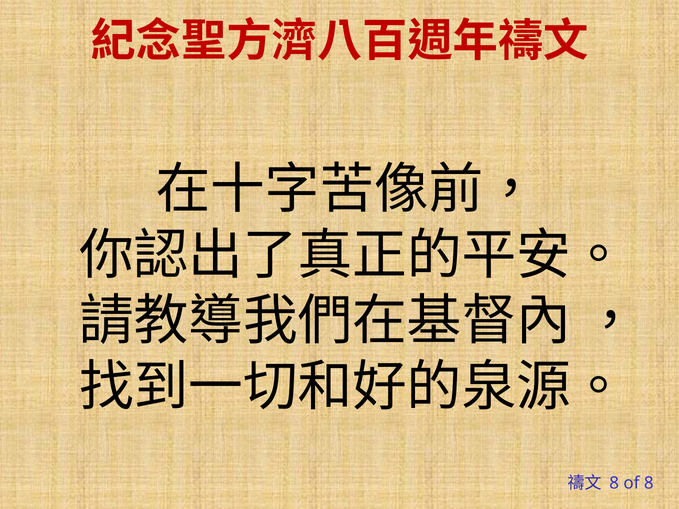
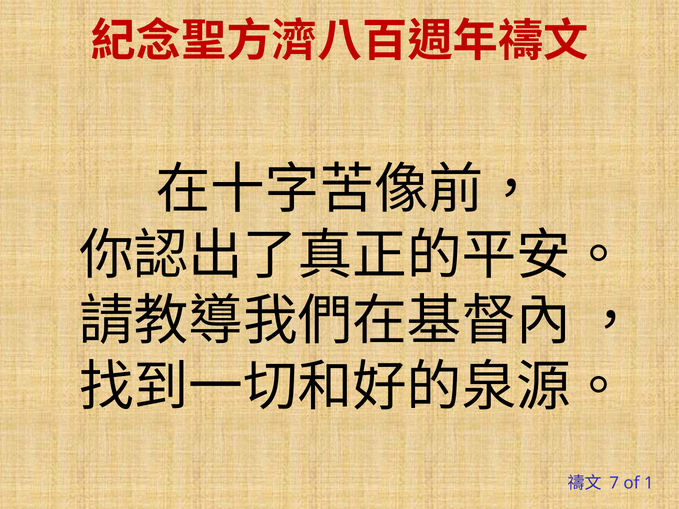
8: 8 -> 7 (614, 483)
of 8: 8 -> 1 (649, 483)
